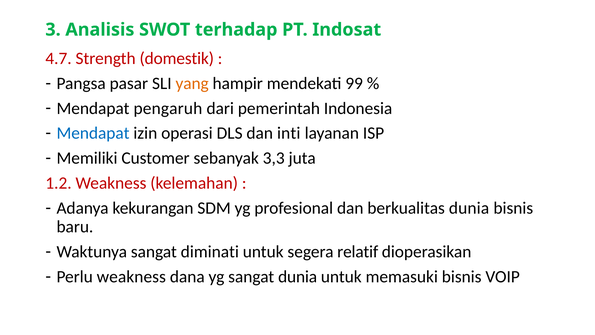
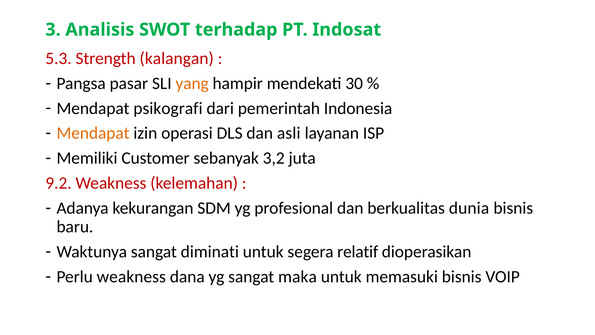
4.7: 4.7 -> 5.3 (59, 58)
domestik: domestik -> kalangan (177, 58)
99: 99 -> 30 (354, 83)
pengaruh: pengaruh -> psikografi (168, 108)
Mendapat colour: blue -> orange (93, 133)
inti: inti -> asli (289, 133)
3,3: 3,3 -> 3,2 (274, 158)
1.2: 1.2 -> 9.2 (59, 183)
sangat dunia: dunia -> maka (297, 277)
